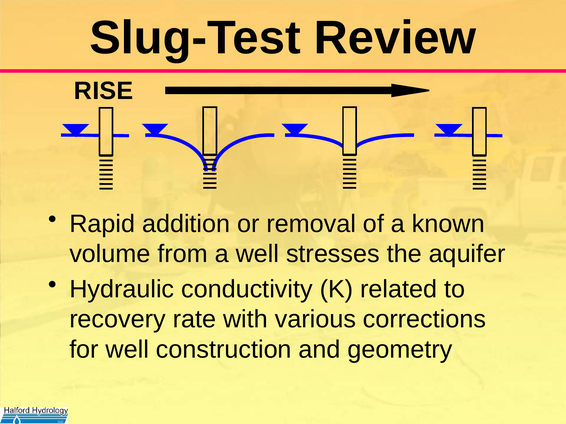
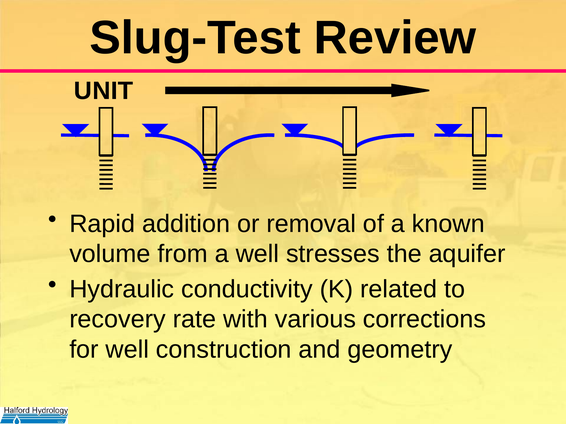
RISE: RISE -> UNIT (104, 91)
